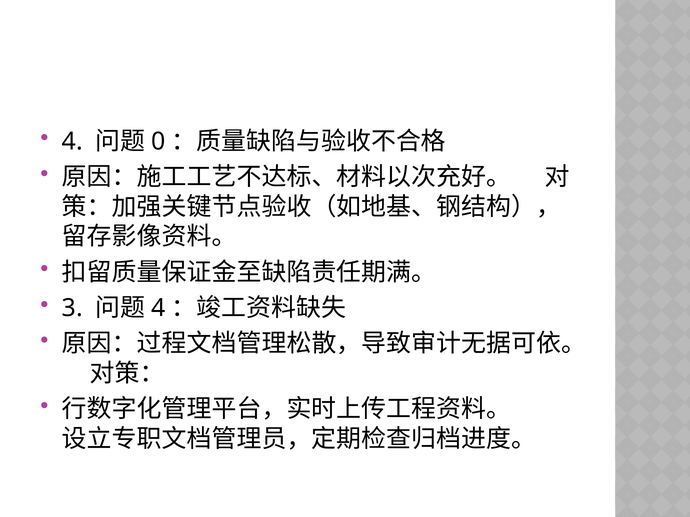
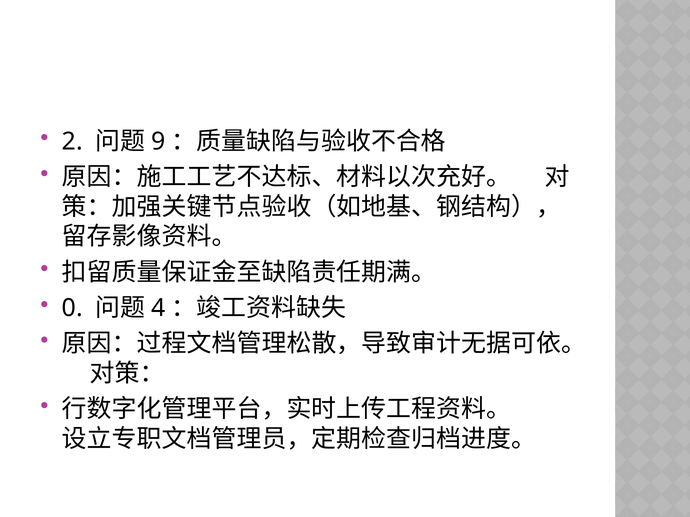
4: 4 -> 2 (72, 142)
0: 0 -> 9 (158, 142)
3: 3 -> 0 (72, 308)
